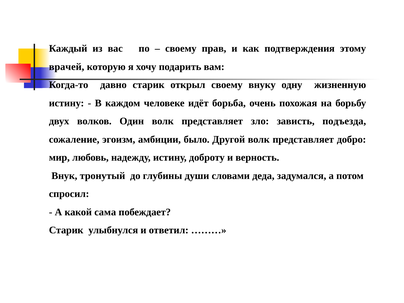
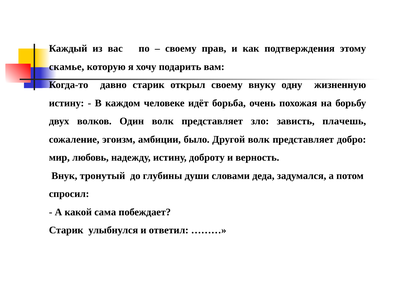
врачей: врачей -> скамье (67, 67)
подъезда: подъезда -> плачешь (344, 121)
